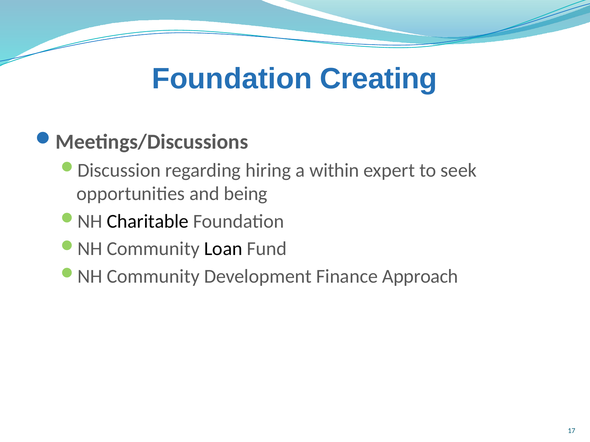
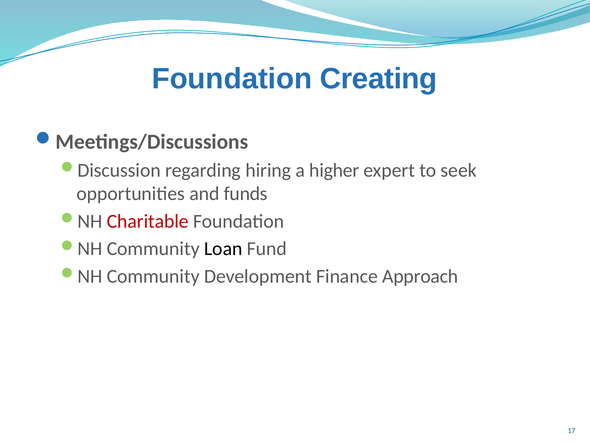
within: within -> higher (334, 170)
being: being -> funds (246, 194)
Charitable colour: black -> red (148, 222)
